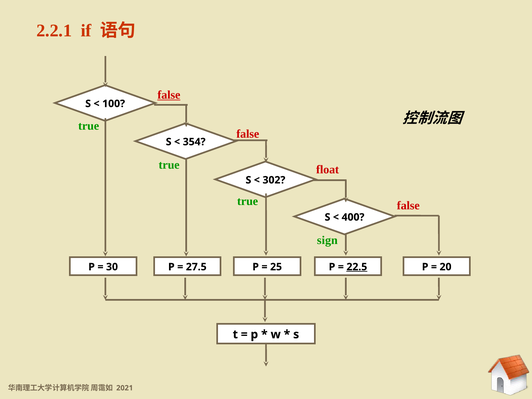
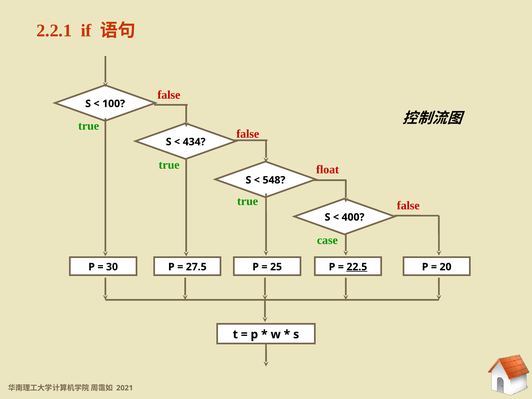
false underline: present -> none (169, 95)
354: 354 -> 434 (194, 142)
302: 302 -> 548 (274, 180)
sign: sign -> case (327, 240)
